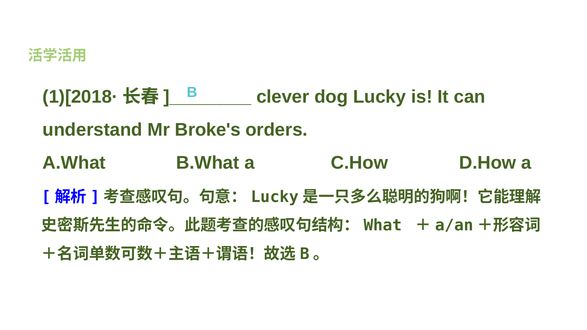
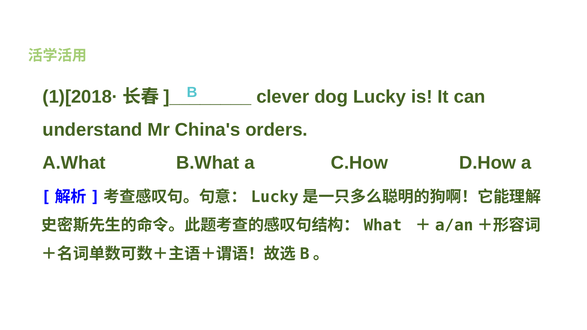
Broke's: Broke's -> China's (208, 130)
